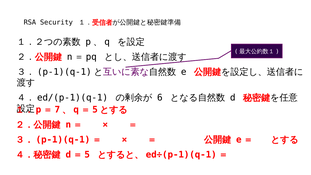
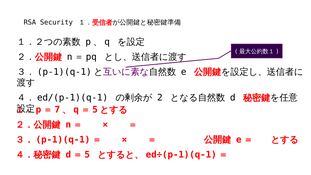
6: 6 -> 2 (160, 98)
